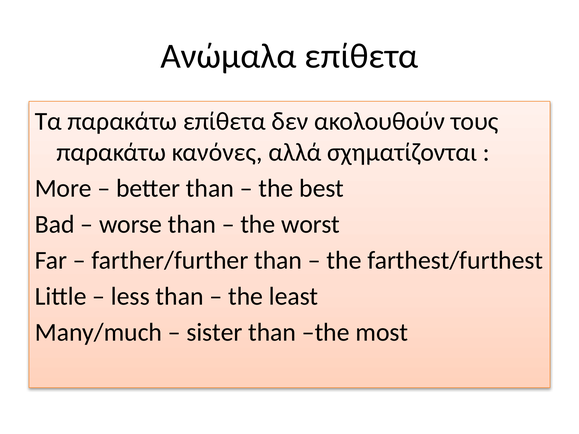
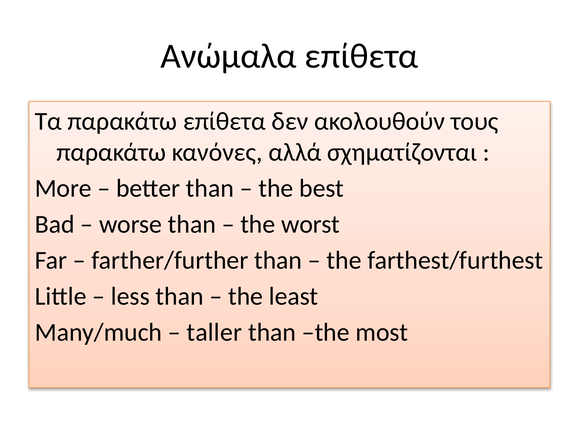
sister: sister -> taller (214, 333)
